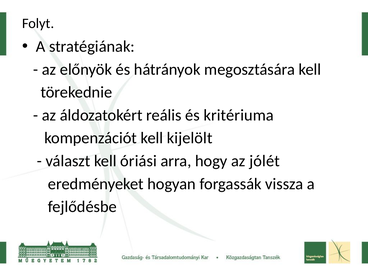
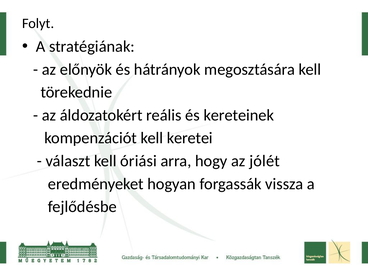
kritériuma: kritériuma -> kereteinek (239, 115)
kijelölt: kijelölt -> keretei (190, 138)
